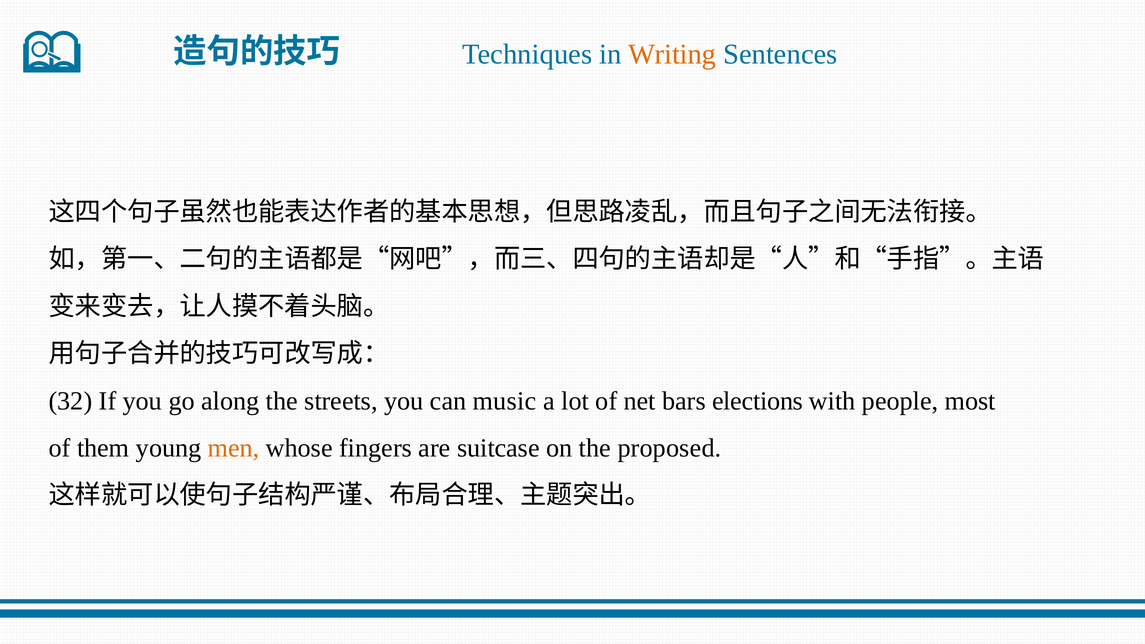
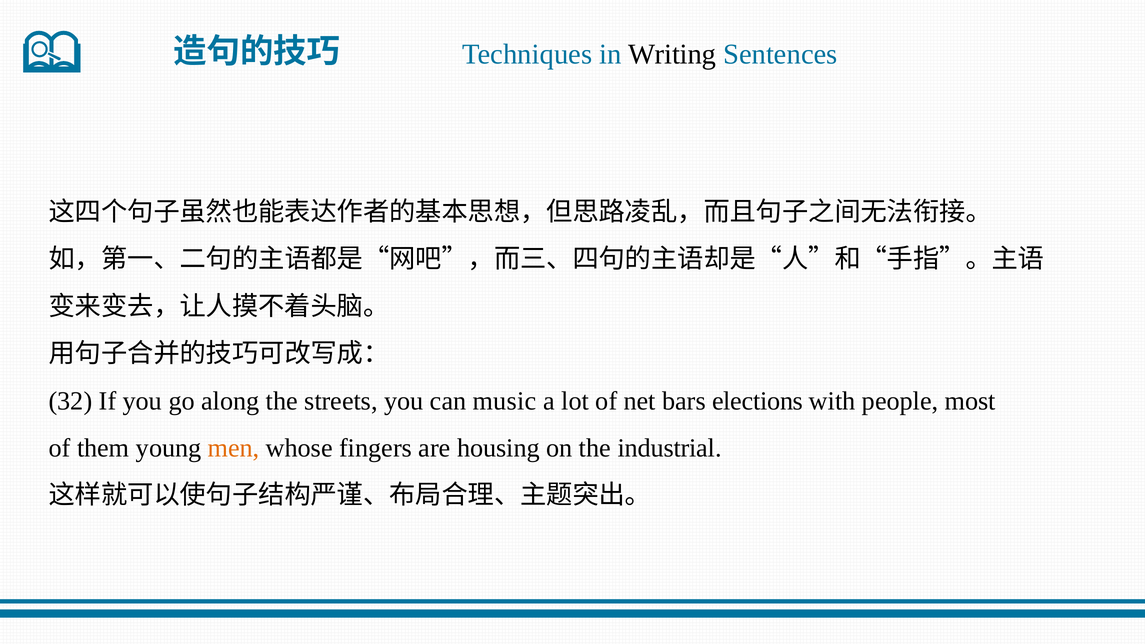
Writing colour: orange -> black (672, 54)
suitcase: suitcase -> housing (498, 448)
proposed: proposed -> industrial (670, 448)
